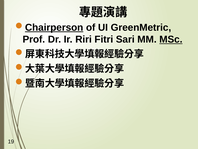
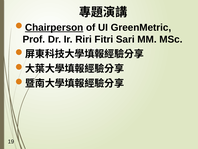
MSc underline: present -> none (171, 39)
